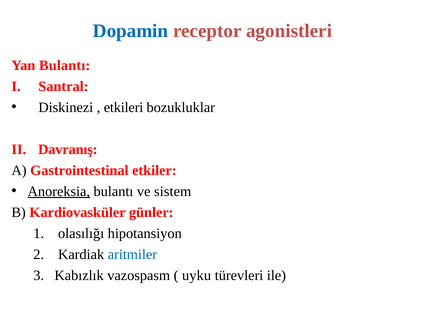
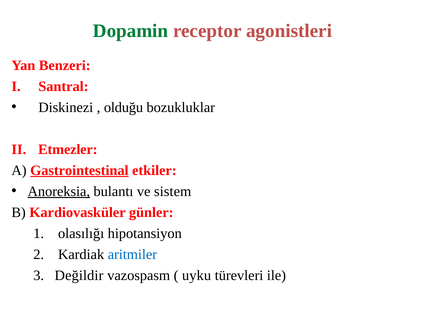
Dopamin colour: blue -> green (131, 31)
Yan Bulantı: Bulantı -> Benzeri (65, 66)
etkileri: etkileri -> olduğu (124, 108)
Davranış: Davranış -> Etmezler (68, 150)
Gastrointestinal underline: none -> present (79, 171)
Kabızlık: Kabızlık -> Değildir (79, 276)
